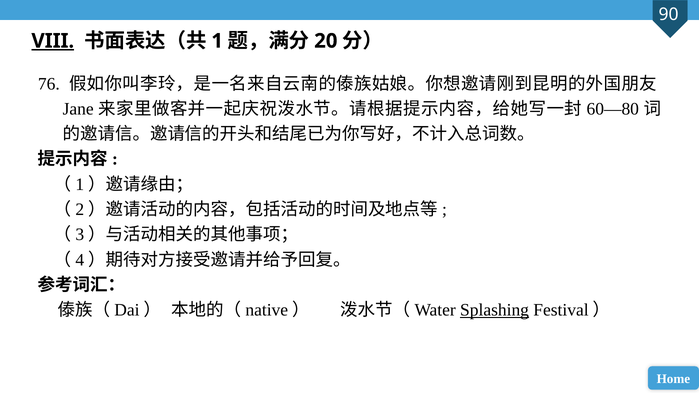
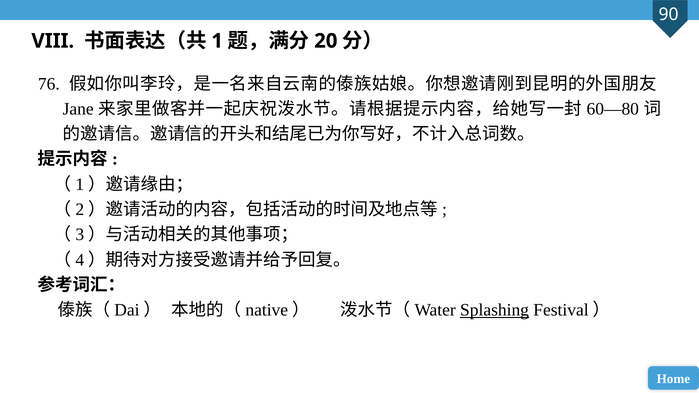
VIII underline: present -> none (53, 41)
